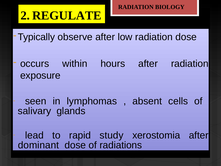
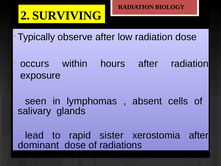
REGULATE: REGULATE -> SURVIVING (67, 16)
study: study -> sister (112, 135)
